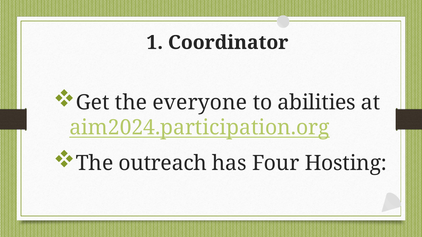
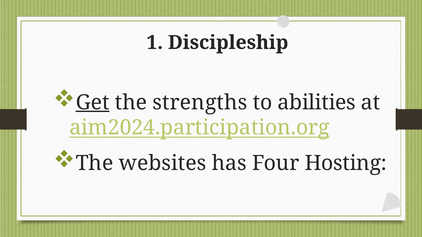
Coordinator: Coordinator -> Discipleship (228, 43)
Get underline: none -> present (93, 103)
everyone: everyone -> strengths (200, 103)
outreach: outreach -> websites (163, 163)
